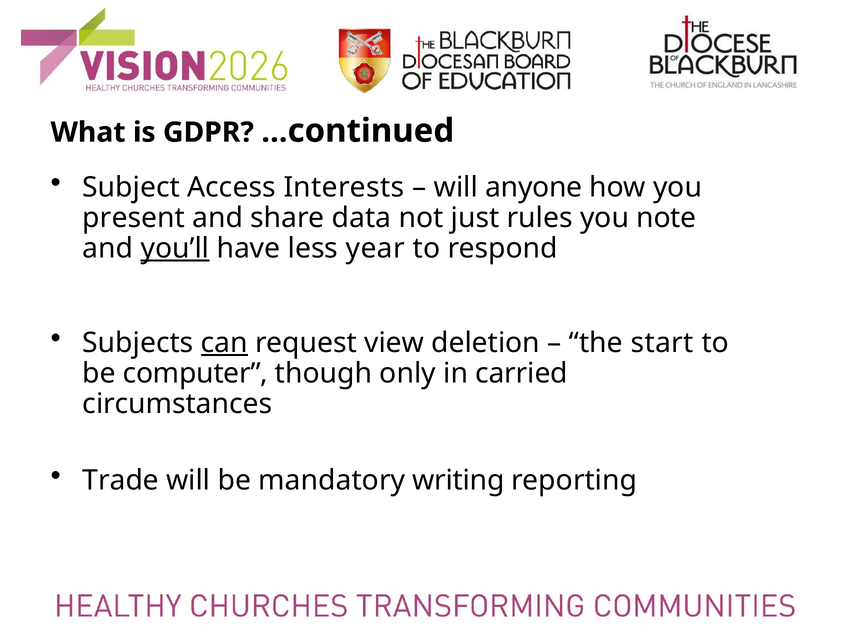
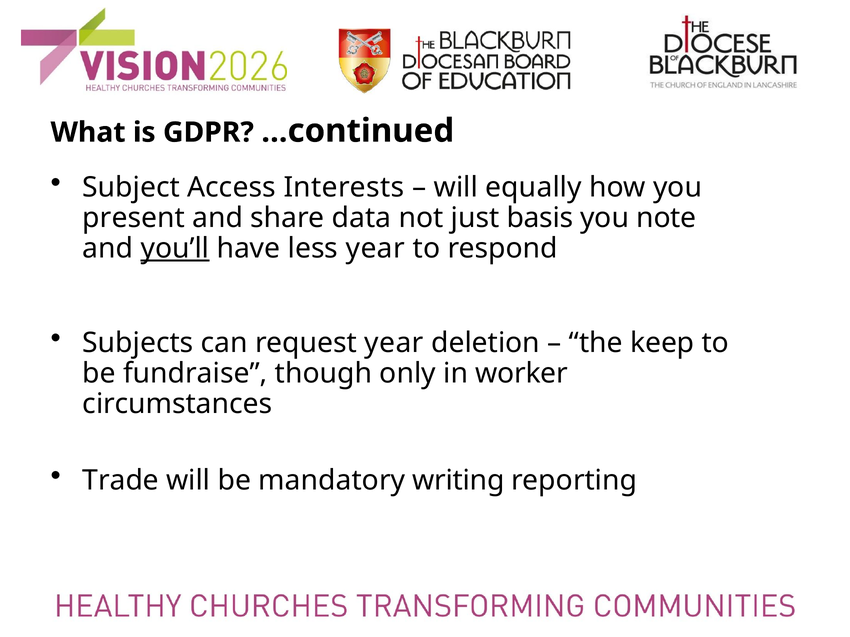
anyone: anyone -> equally (534, 187)
rules: rules -> basis (540, 218)
can underline: present -> none (224, 343)
request view: view -> year (394, 343)
start: start -> keep (662, 343)
computer: computer -> fundraise (195, 374)
carried: carried -> worker (522, 374)
